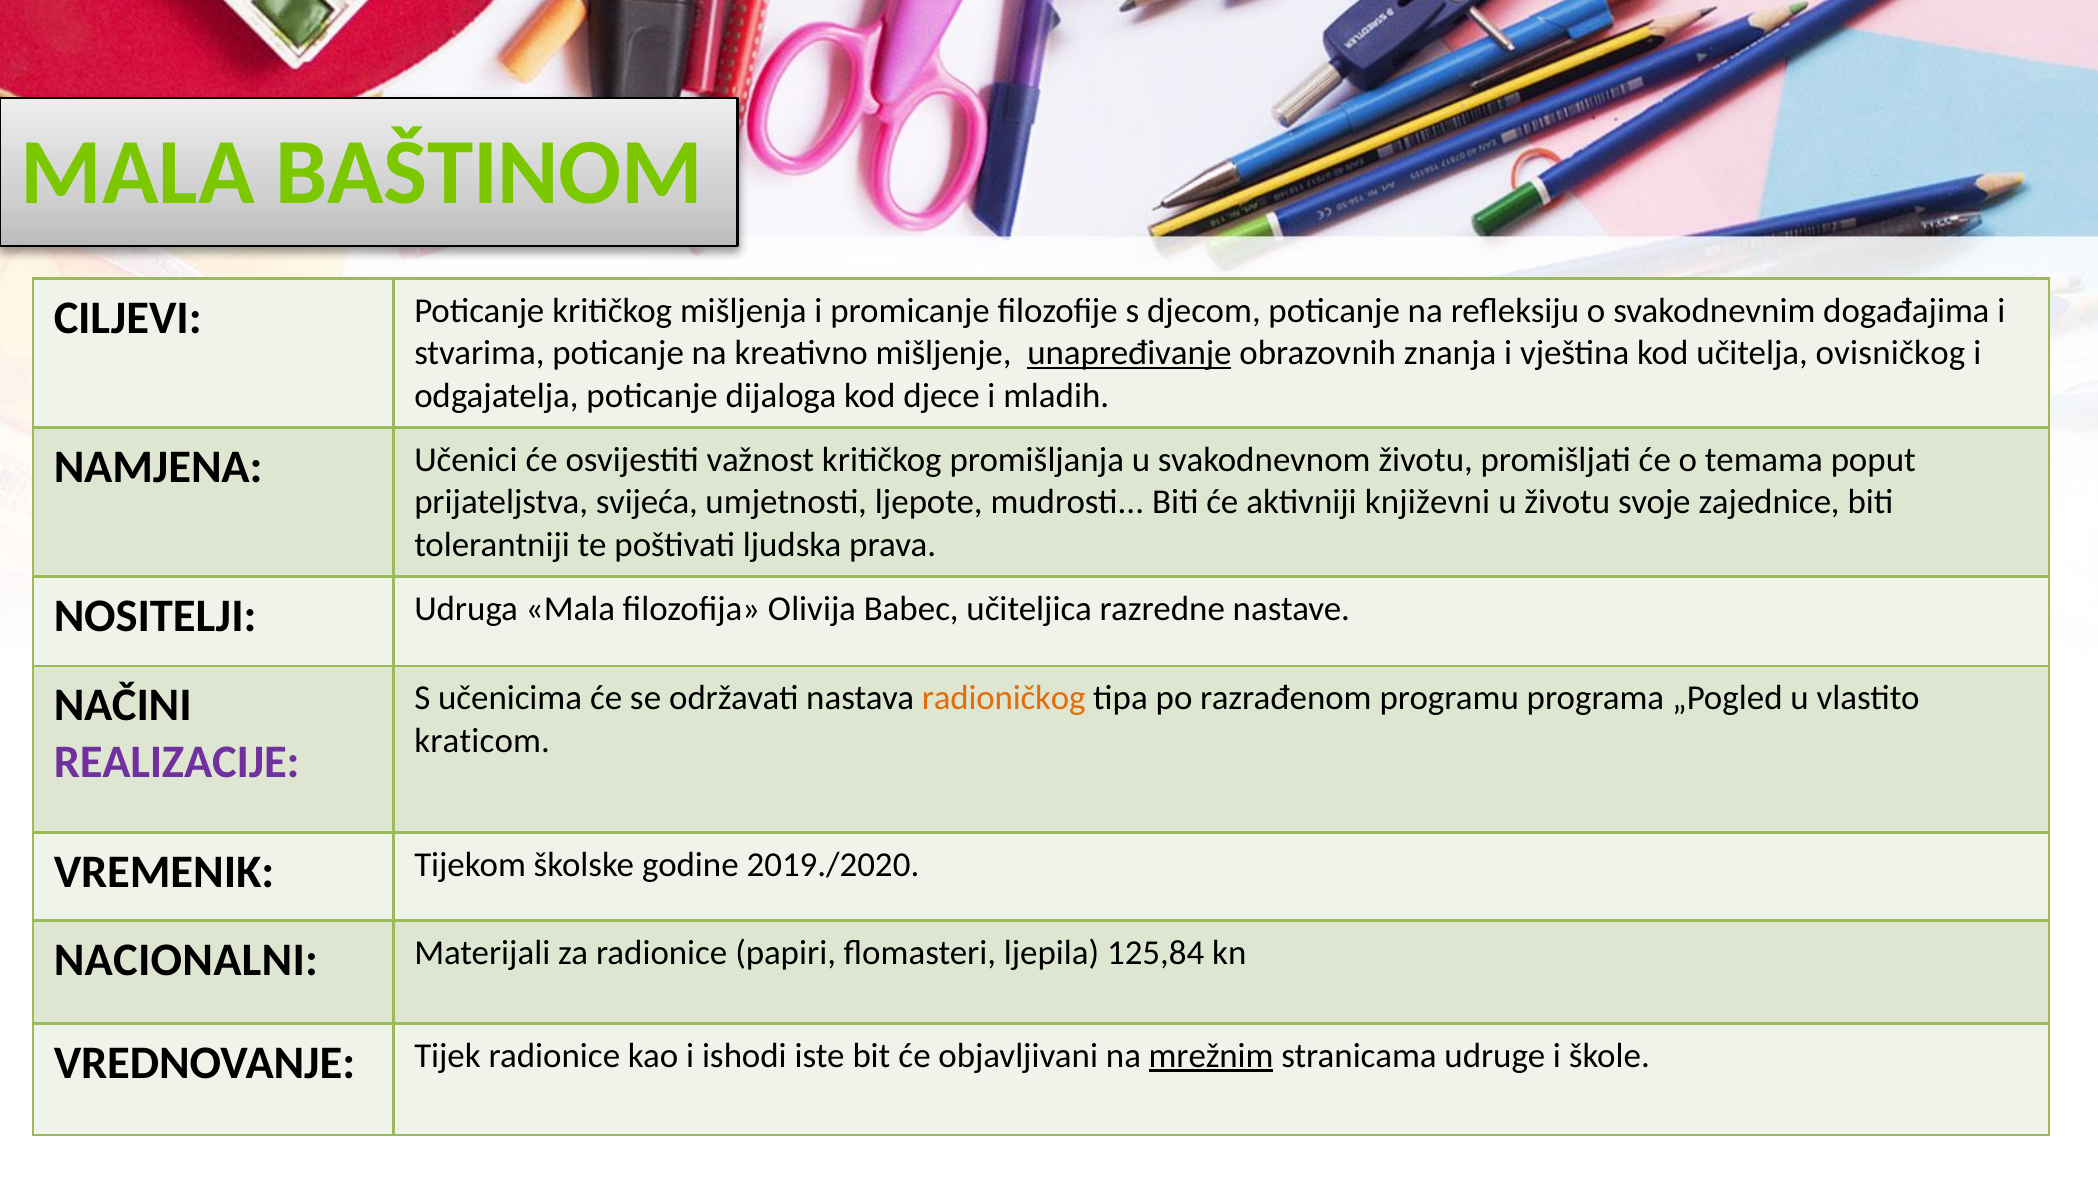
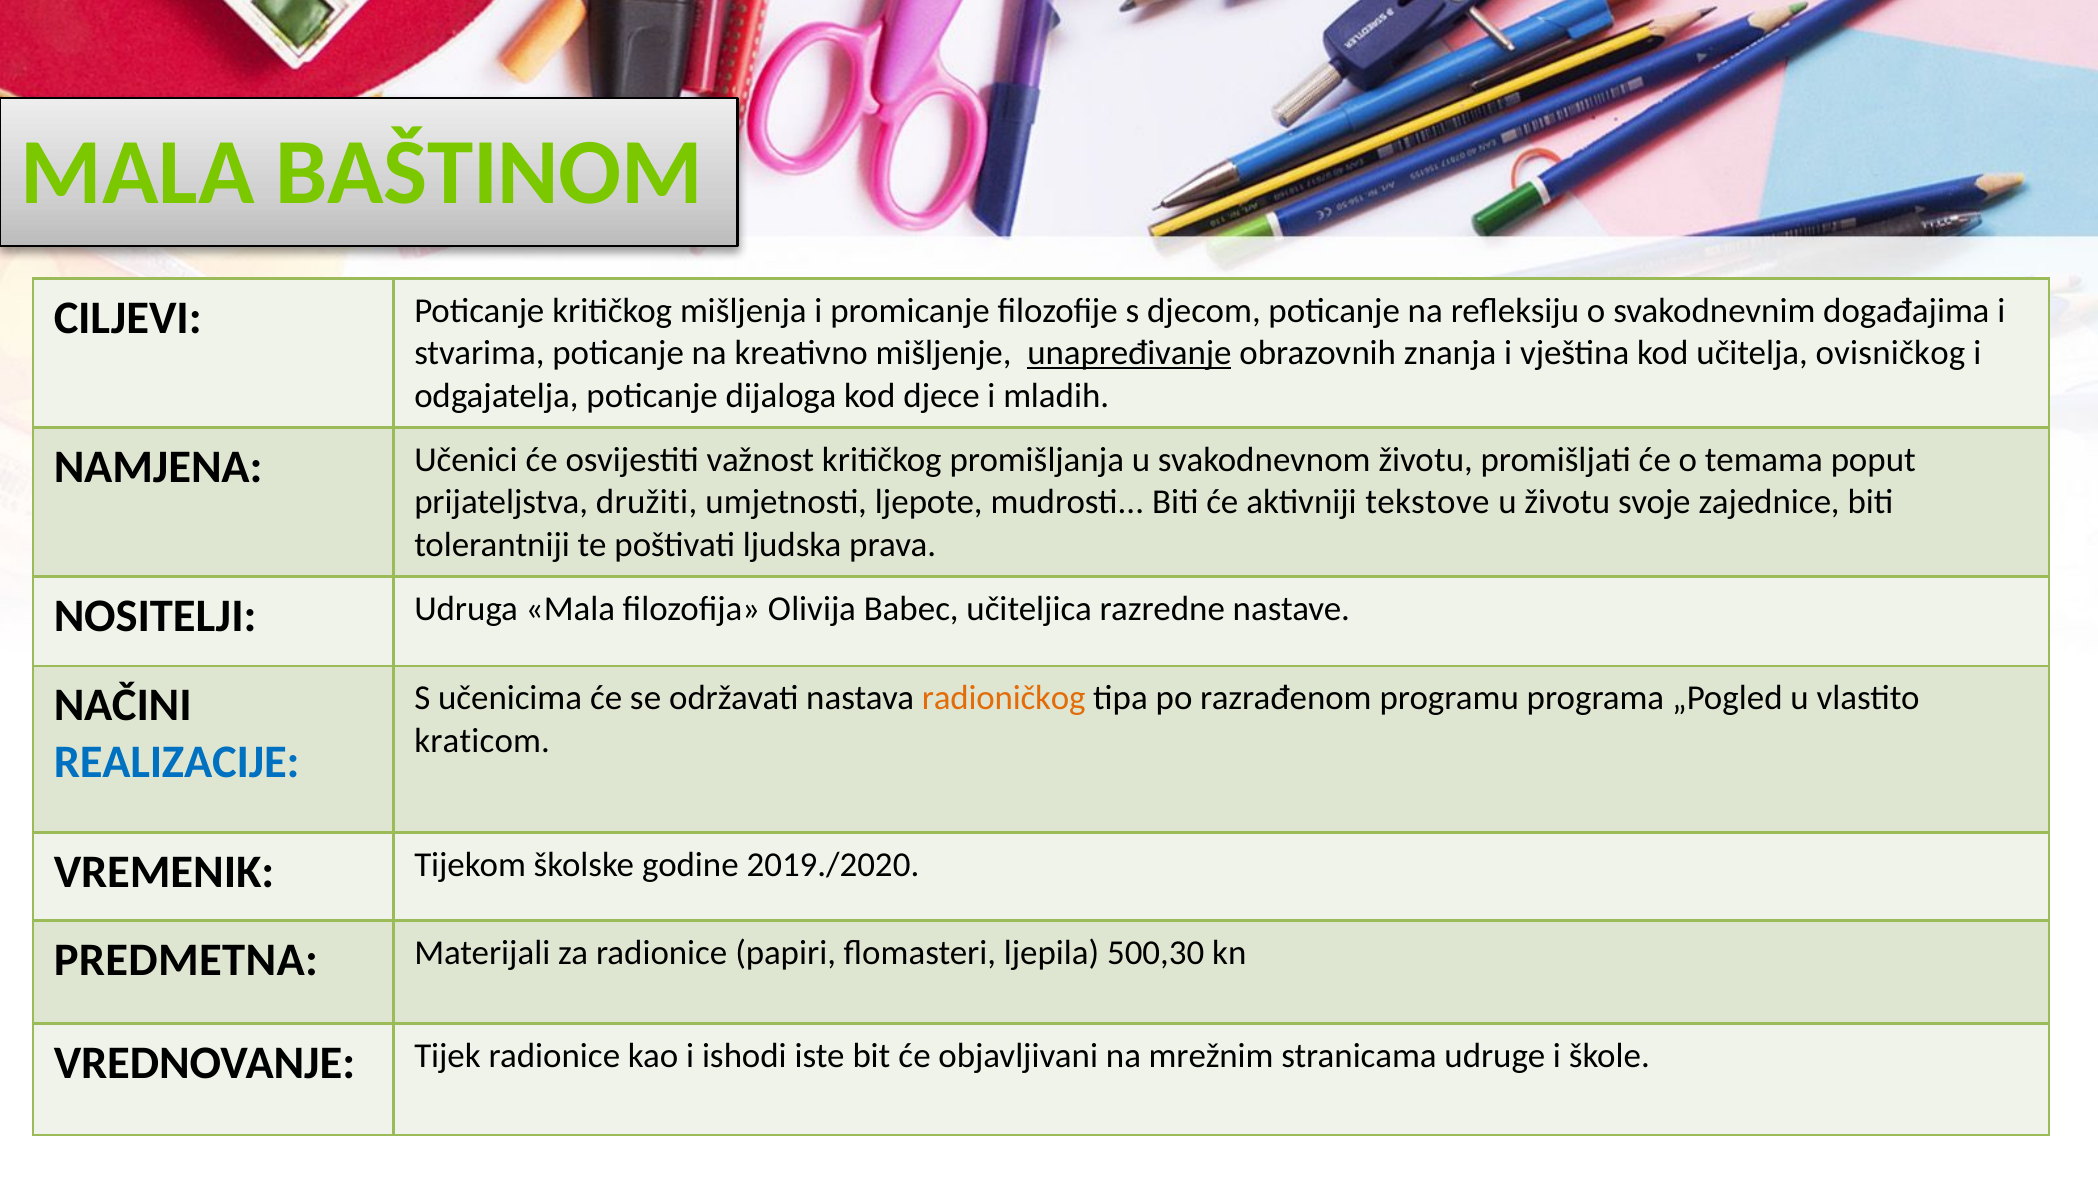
svijeća: svijeća -> družiti (647, 502)
književni: književni -> tekstove (1427, 502)
REALIZACIJE colour: purple -> blue (177, 762)
NACIONALNI: NACIONALNI -> PREDMETNA (186, 960)
125,84: 125,84 -> 500,30 (1156, 953)
mrežnim underline: present -> none (1211, 1056)
